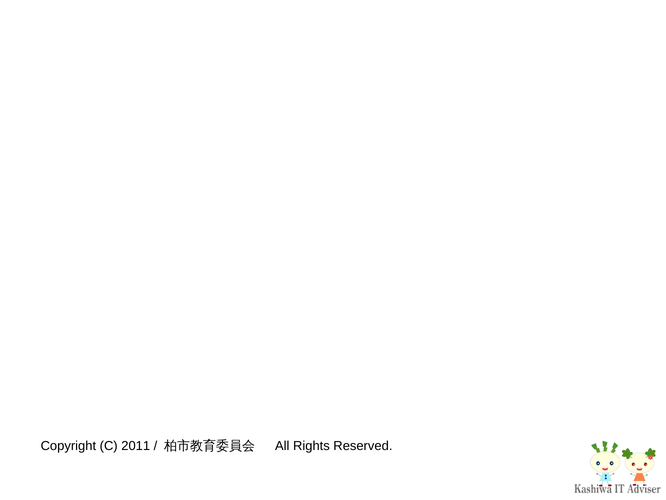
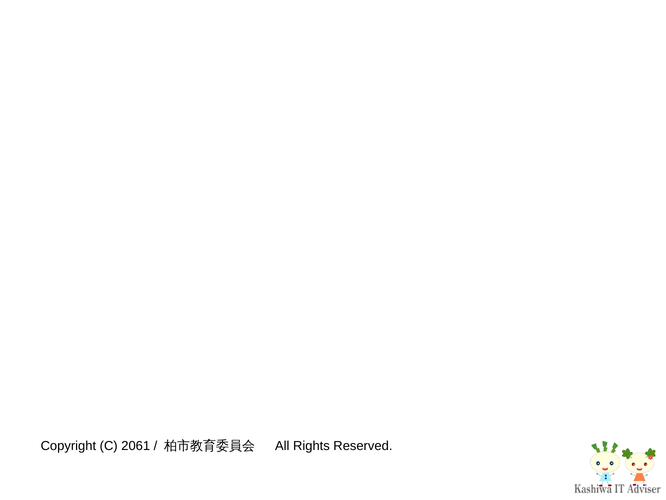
2011: 2011 -> 2061 (136, 445)
